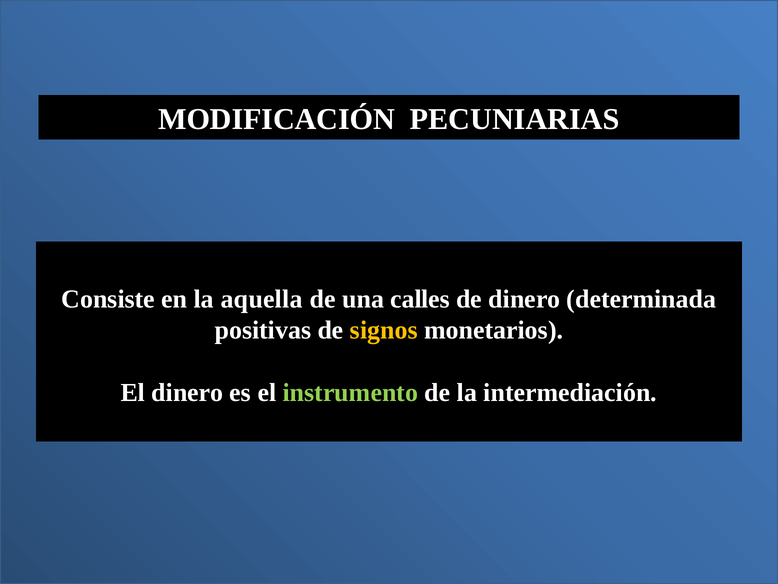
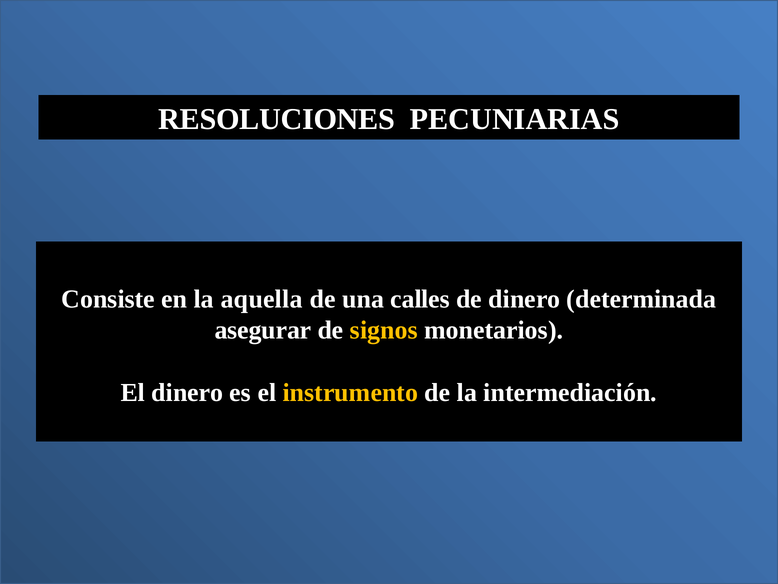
MODIFICACIÓN: MODIFICACIÓN -> RESOLUCIONES (277, 119)
positivas: positivas -> asegurar (263, 330)
instrumento colour: light green -> yellow (350, 392)
